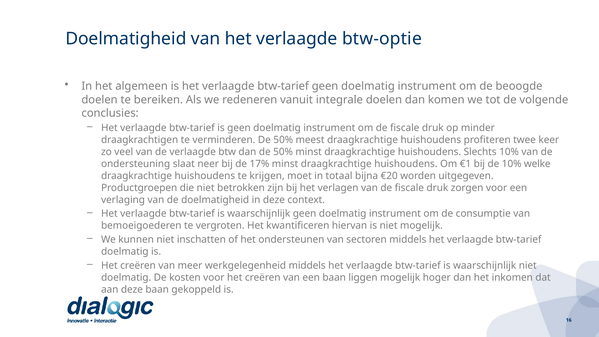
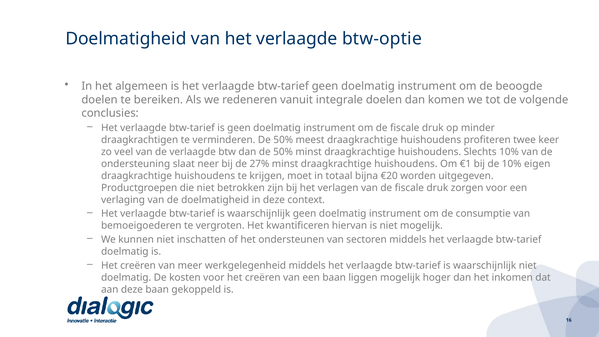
17%: 17% -> 27% (259, 164)
welke: welke -> eigen (537, 164)
